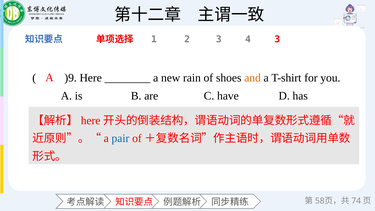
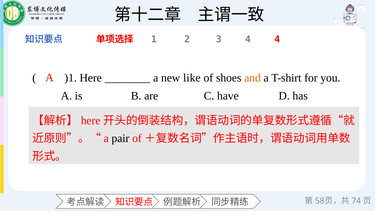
4 3: 3 -> 4 (277, 39)
)9: )9 -> )1 (71, 78)
rain: rain -> like (192, 78)
pair colour: blue -> black (120, 138)
